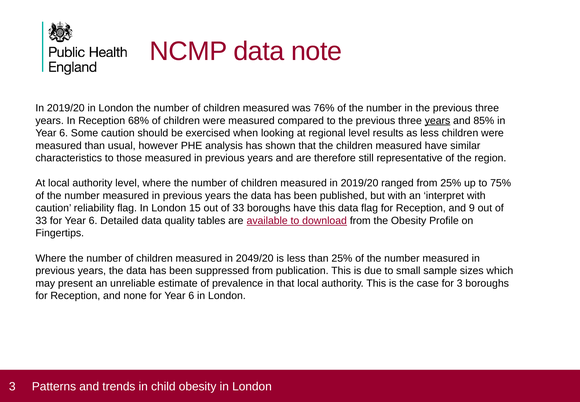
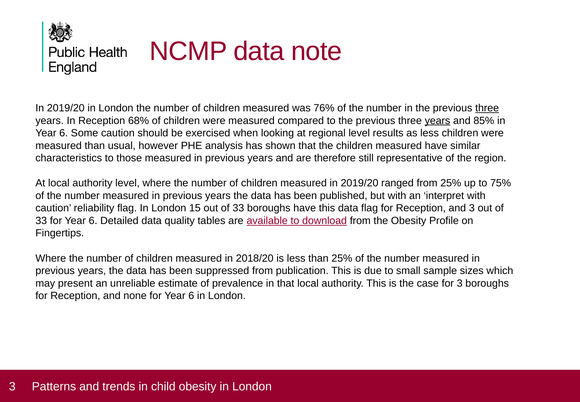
three underline: none -> present (487, 108)
and 9: 9 -> 3 (472, 208)
2049/20: 2049/20 -> 2018/20 (255, 258)
